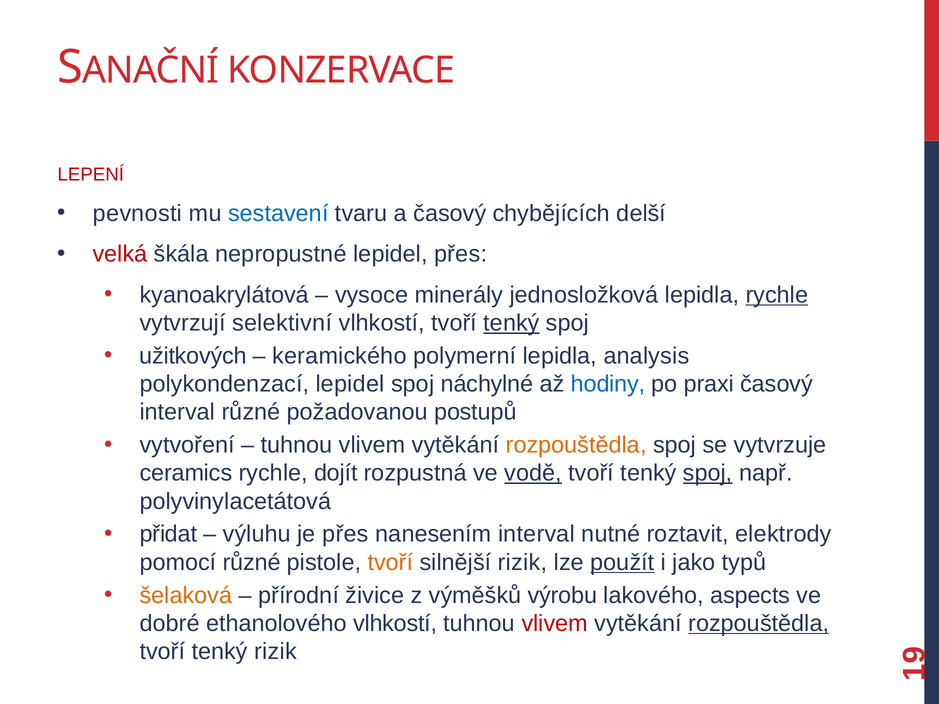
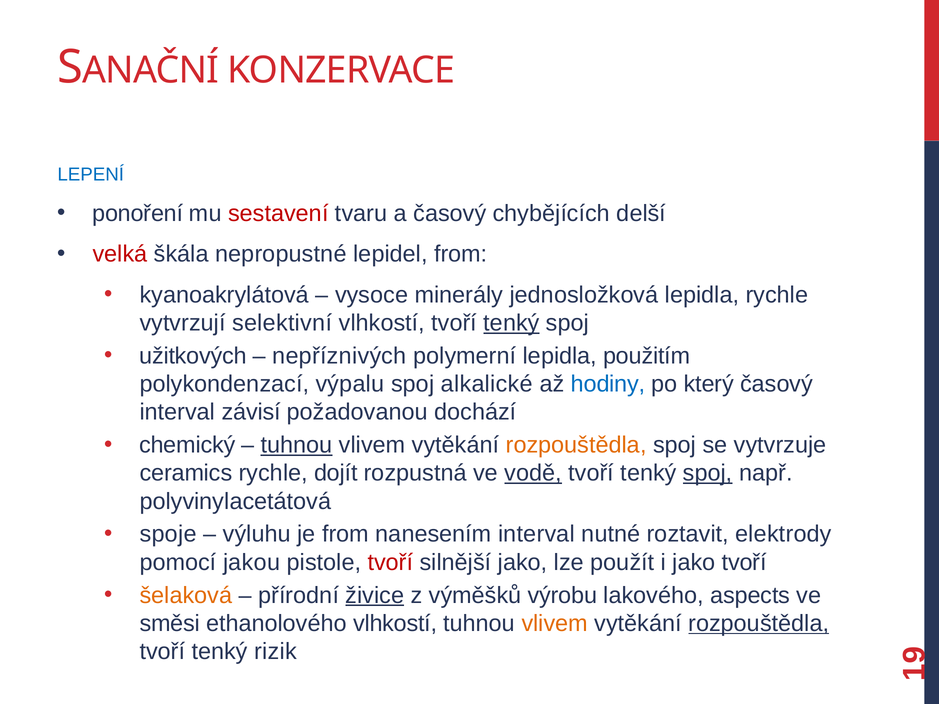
LEPENÍ colour: red -> blue (91, 174)
pevnosti: pevnosti -> ponoření (138, 214)
sestavení colour: blue -> red (278, 214)
lepidel přes: přes -> from (461, 254)
rychle underline: present -> none (777, 295)
keramického: keramického -> nepříznivých (339, 356)
analysis: analysis -> použitím (647, 356)
polykondenzací lepidel: lepidel -> výpalu (350, 384)
náchylné: náchylné -> alkalické (487, 384)
praxi: praxi -> který (709, 384)
interval různé: různé -> závisí (251, 412)
postupů: postupů -> dochází (475, 412)
vytvoření: vytvoření -> chemický (187, 445)
tuhnou underline: none -> present (297, 445)
přidat: přidat -> spoje (168, 534)
je přes: přes -> from (346, 534)
pomocí různé: různé -> jakou (252, 563)
tvoří colour: orange -> red (390, 563)
silnější rizik: rizik -> jako (523, 563)
použít underline: present -> none (622, 563)
jako typů: typů -> tvoří (744, 563)
živice underline: none -> present (375, 595)
dobré: dobré -> směsi (170, 624)
vlivem colour: red -> orange (555, 624)
